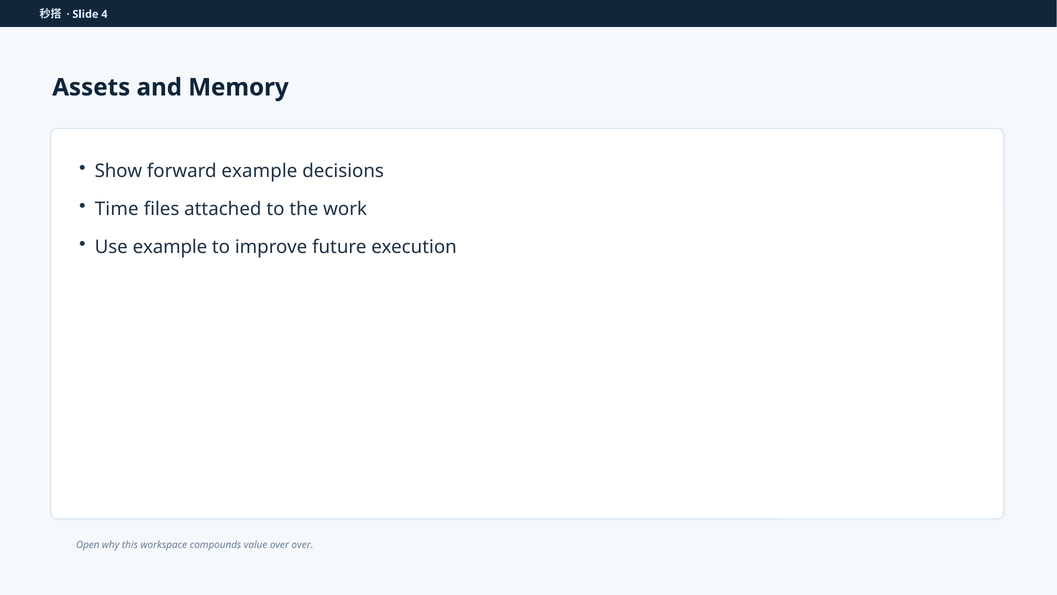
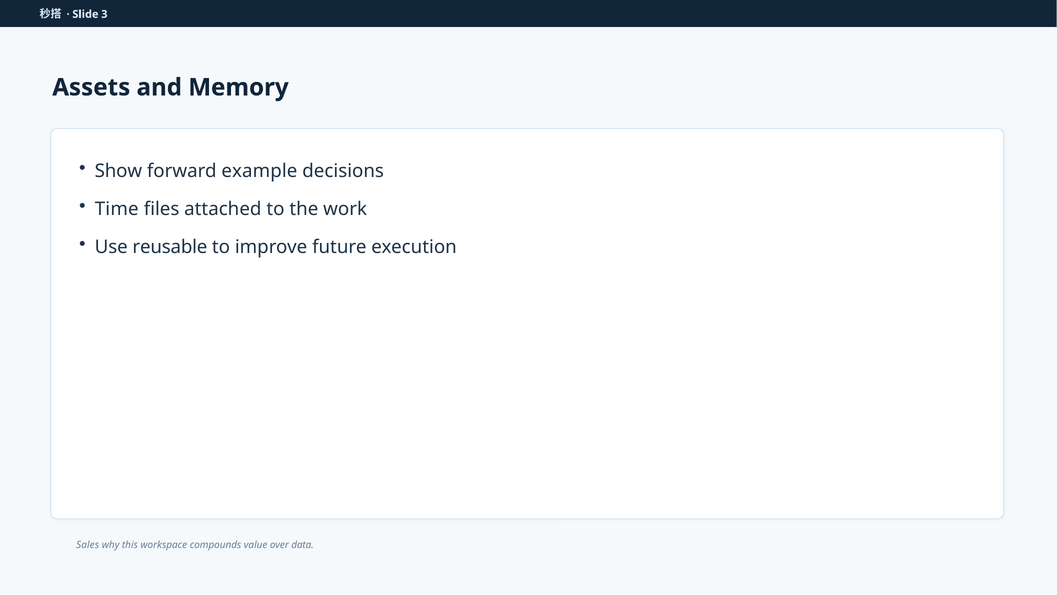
4: 4 -> 3 (104, 14)
Use example: example -> reusable (170, 247)
Open: Open -> Sales (88, 544)
over over: over -> data (303, 544)
